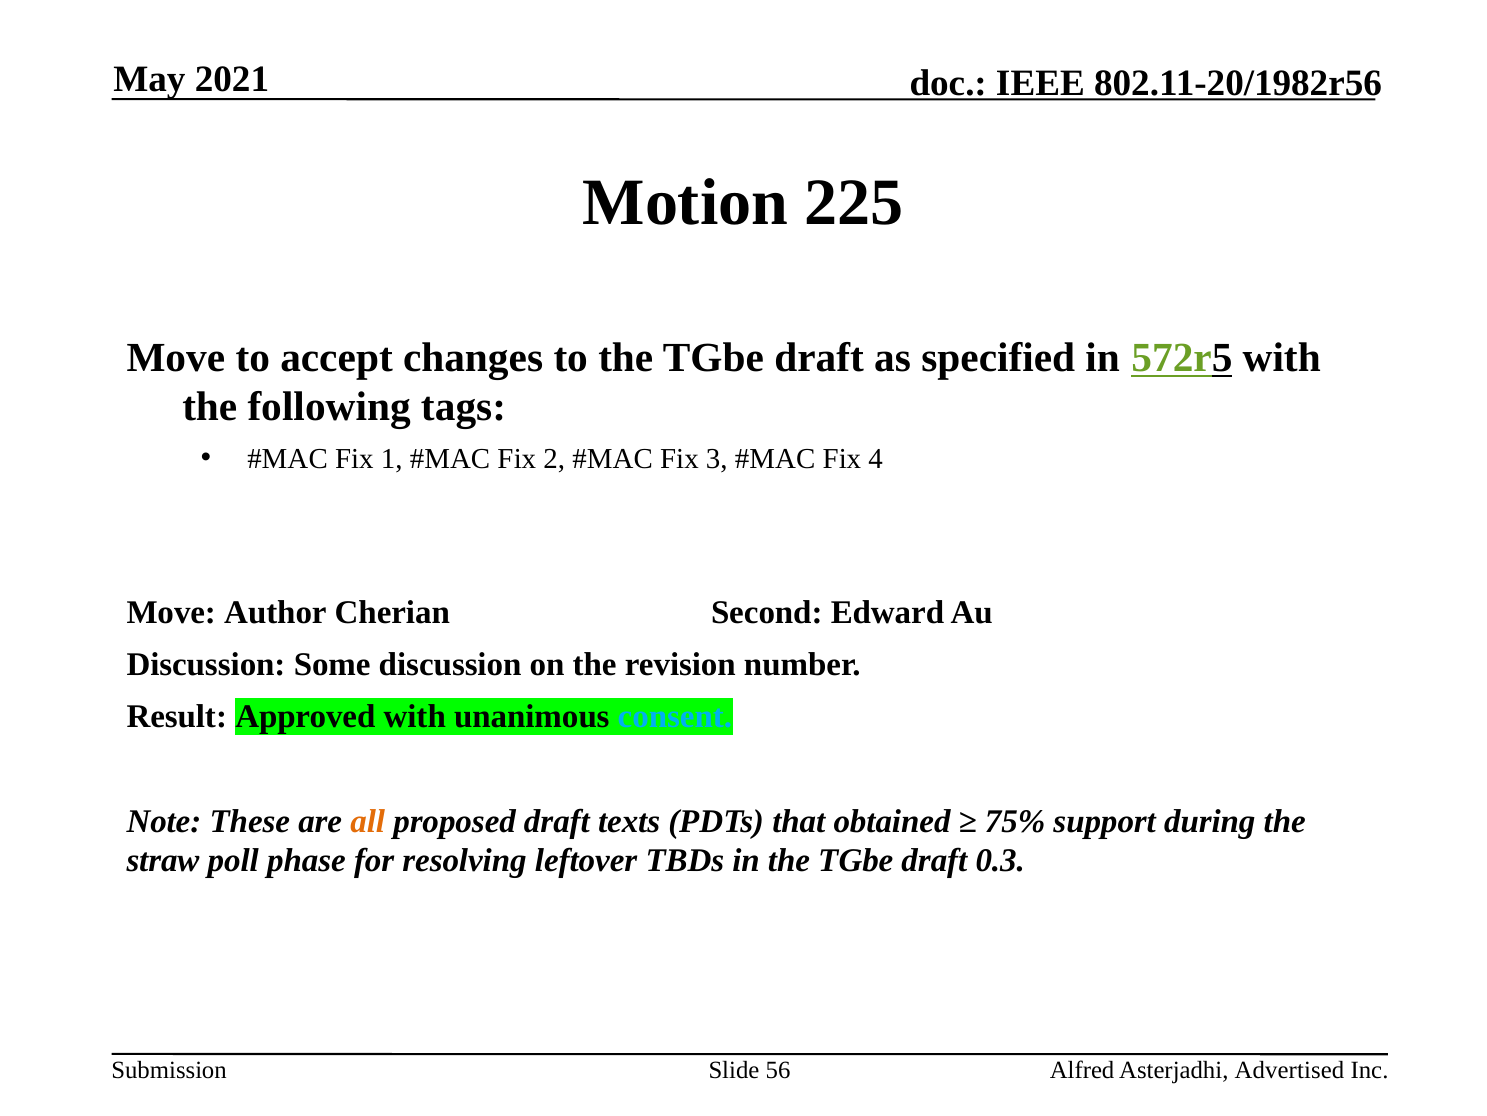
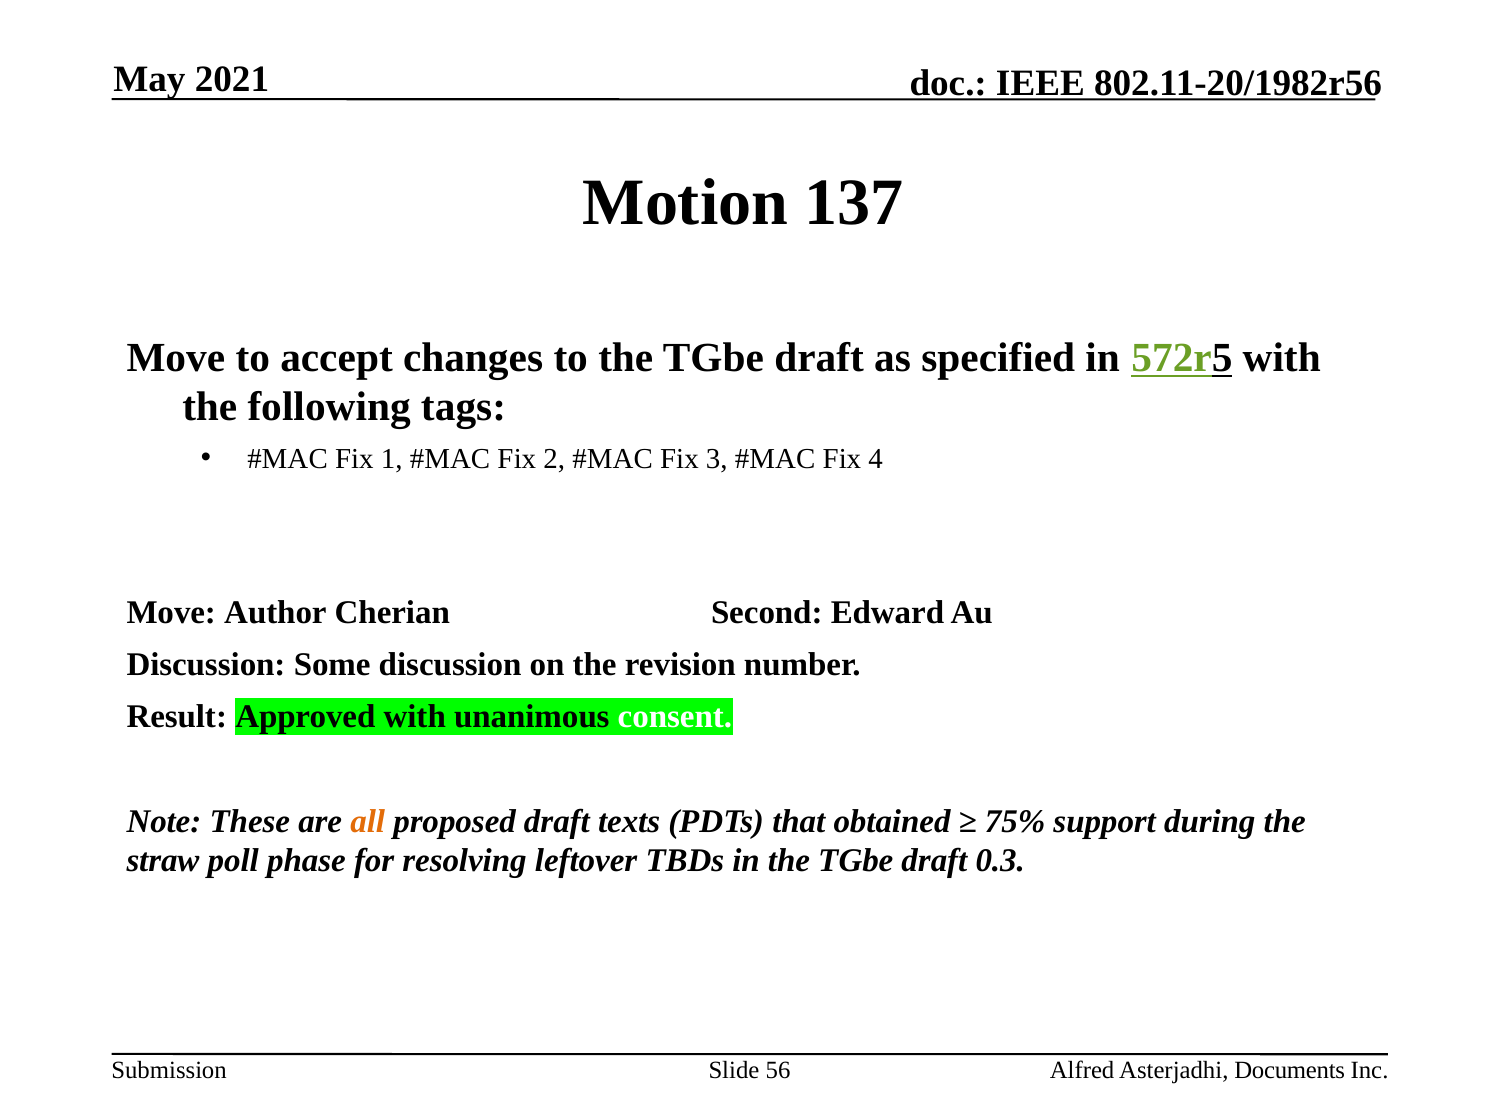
225: 225 -> 137 (854, 203)
consent colour: light blue -> white (675, 717)
Advertised: Advertised -> Documents (1290, 1070)
